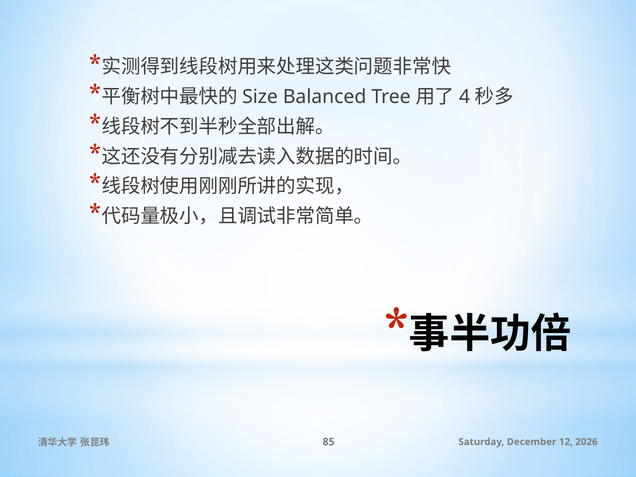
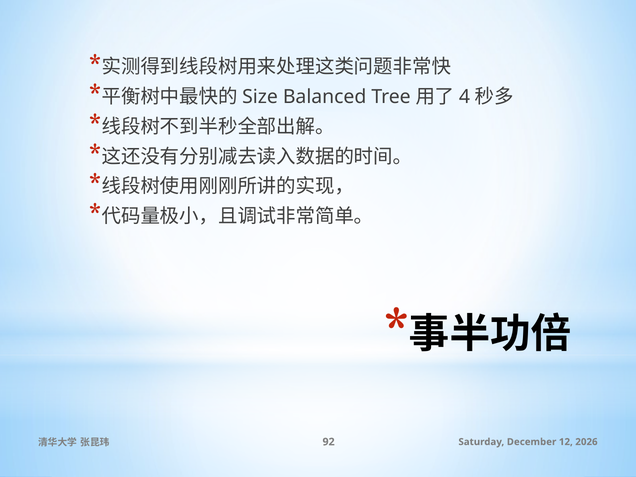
85: 85 -> 92 (329, 442)
